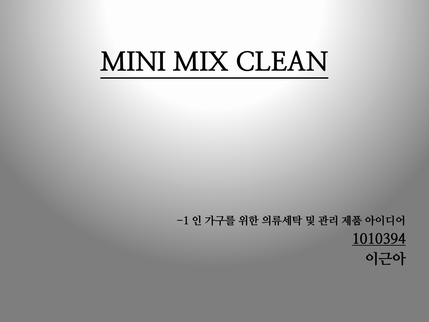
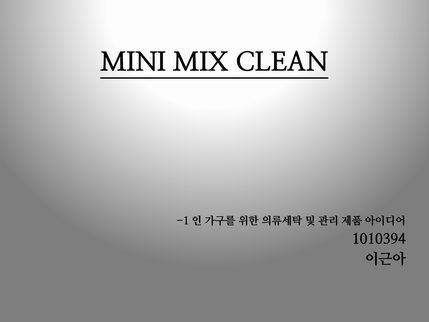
1010394 underline: present -> none (379, 239)
